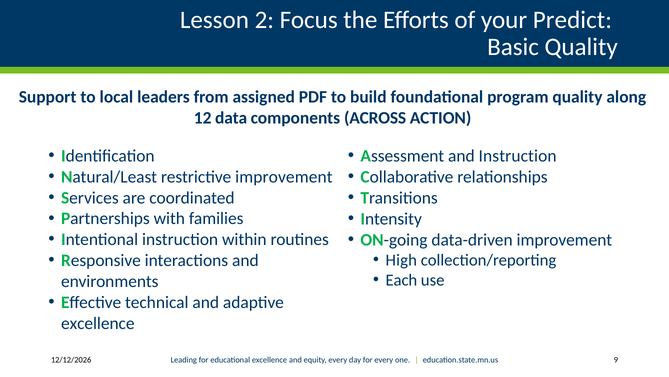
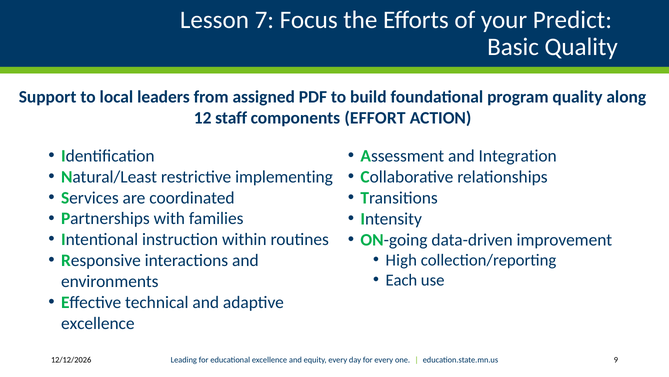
2: 2 -> 7 (264, 20)
data: data -> staff (231, 118)
ACROSS: ACROSS -> EFFORT (375, 118)
and Instruction: Instruction -> Integration (518, 156)
restrictive improvement: improvement -> implementing (284, 177)
